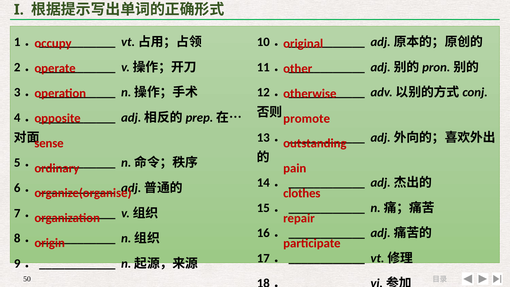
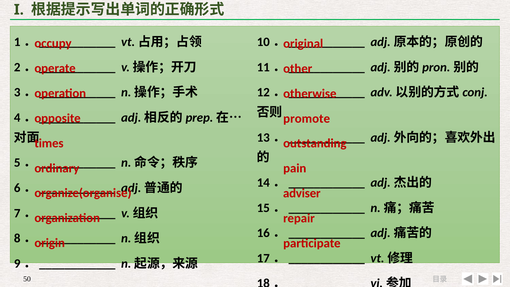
sense: sense -> times (49, 143)
clothes: clothes -> adviser (302, 193)
